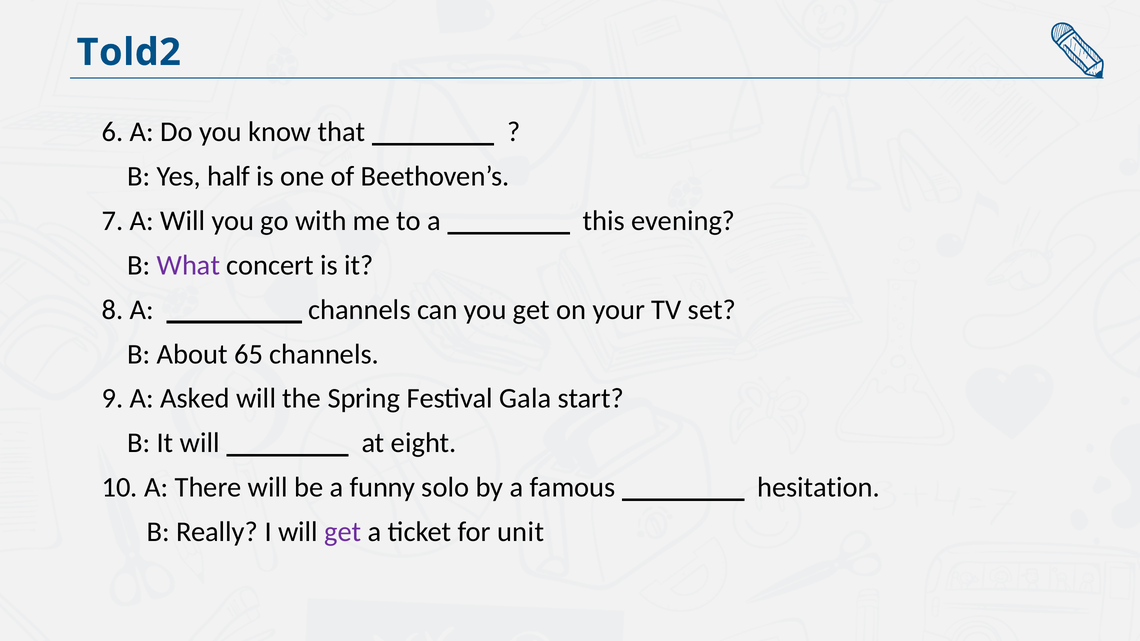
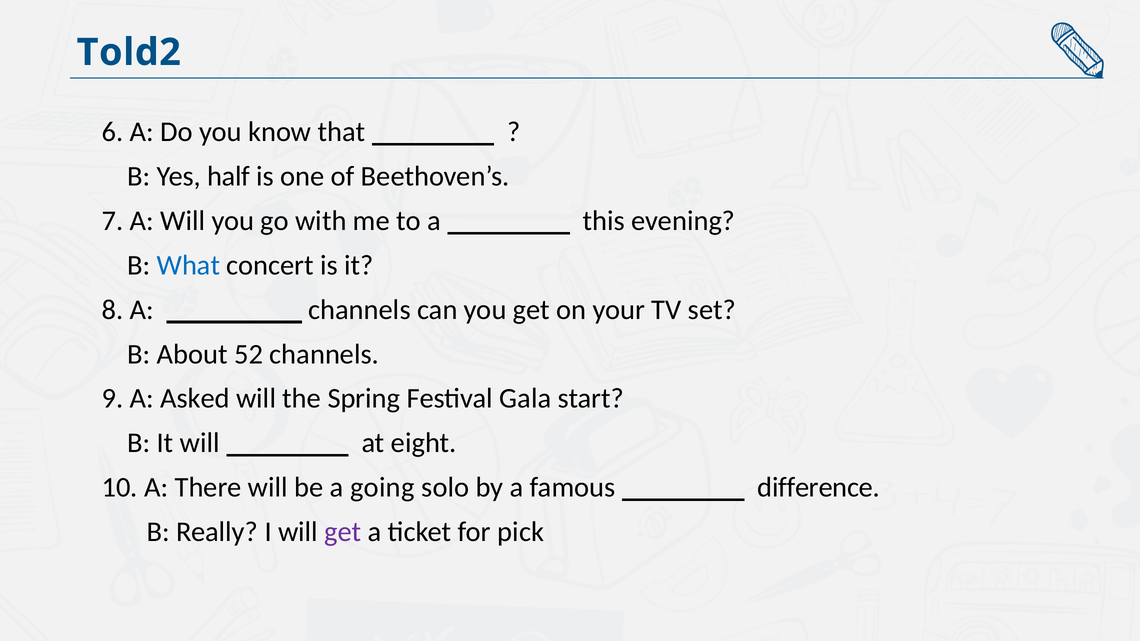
What colour: purple -> blue (188, 265)
65: 65 -> 52 (249, 354)
funny: funny -> going (382, 488)
hesitation: hesitation -> difference (819, 488)
unit: unit -> pick (521, 532)
